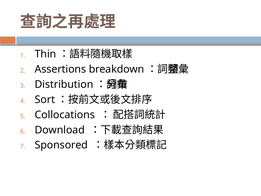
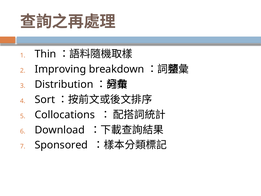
Assertions: Assertions -> Improving (60, 69)
